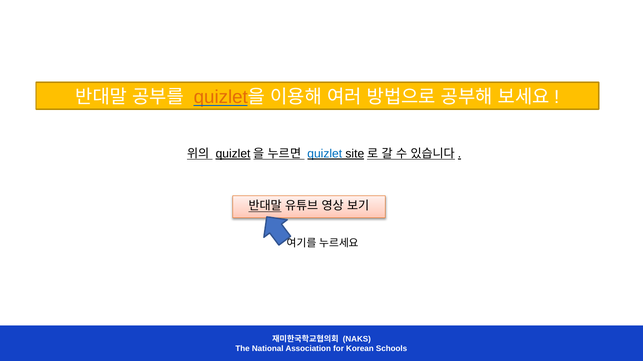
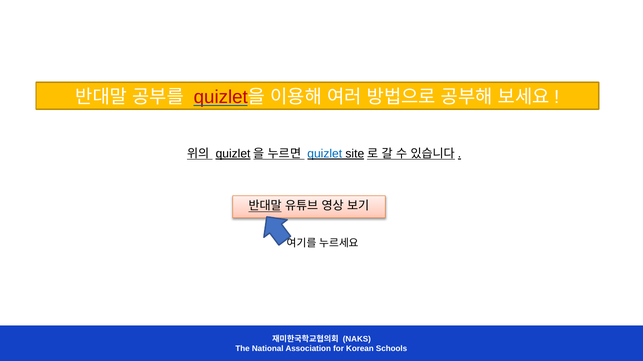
quizlet colour: orange -> red (221, 97)
